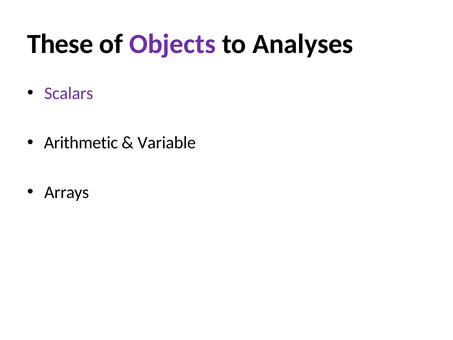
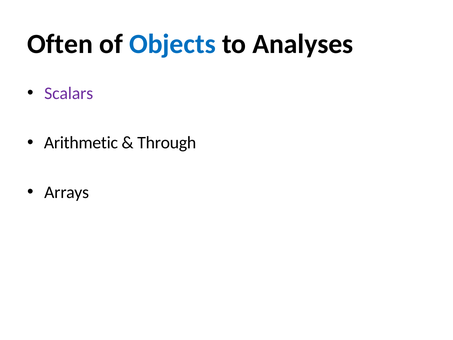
These: These -> Often (60, 44)
Objects colour: purple -> blue (172, 44)
Variable: Variable -> Through (167, 143)
